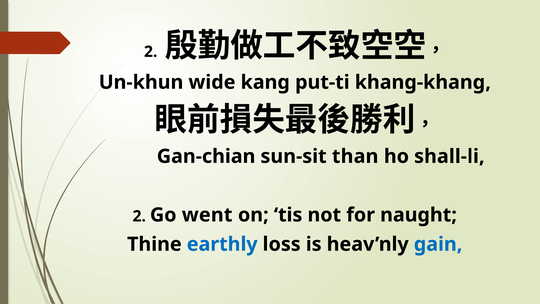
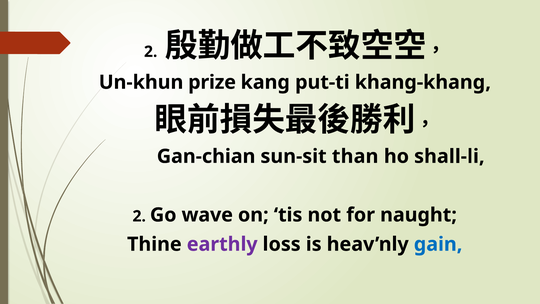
wide: wide -> prize (212, 82)
went: went -> wave (207, 215)
earthly colour: blue -> purple (222, 244)
